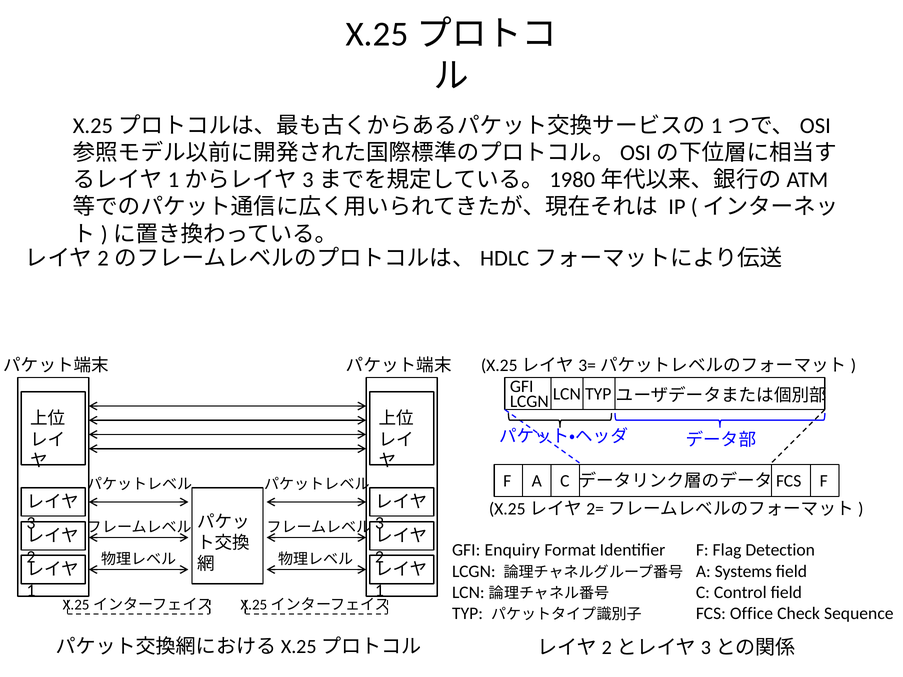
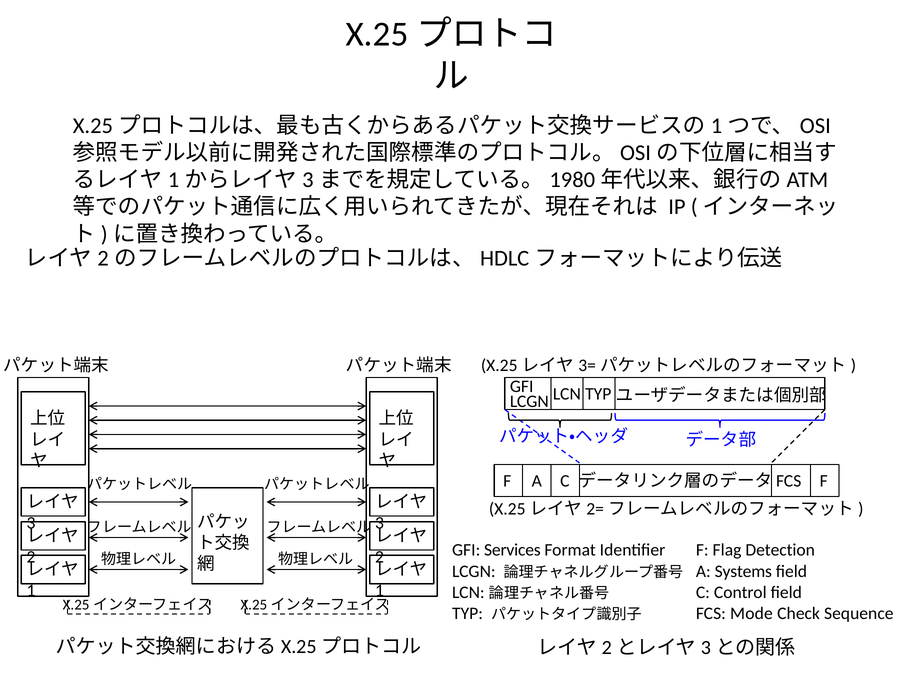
Enquiry: Enquiry -> Services (512, 550)
Office: Office -> Mode (751, 614)
